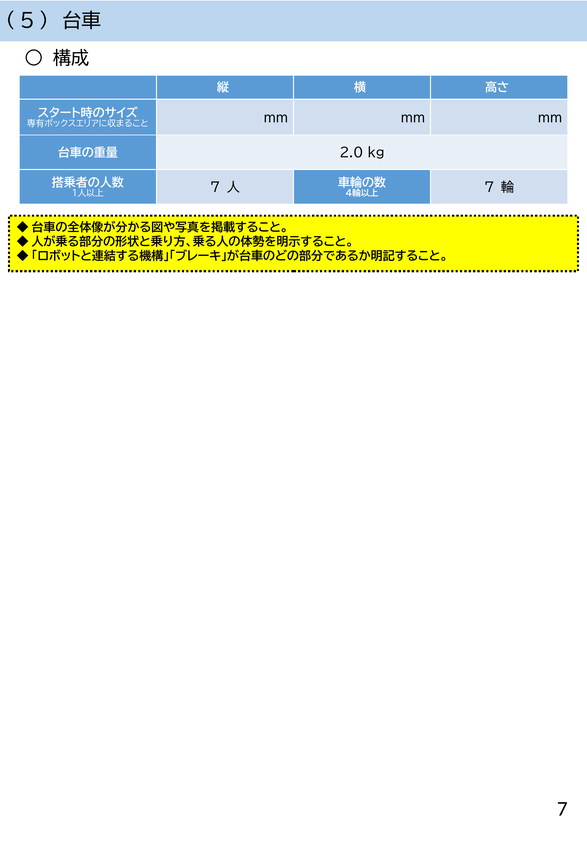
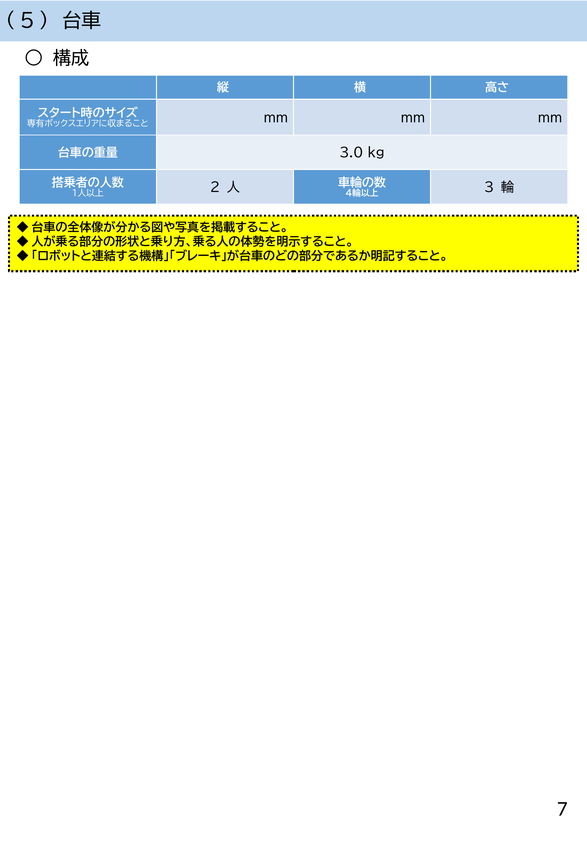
2.0: 2.0 -> 3.0 (351, 153)
7: 7 -> 2 (215, 188)
7: 7 -> 3 (489, 188)
